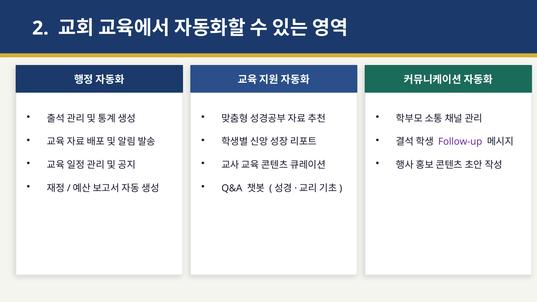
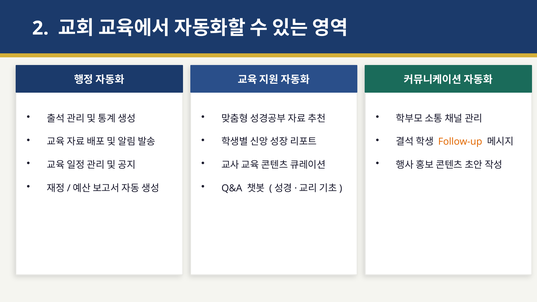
Follow-up colour: purple -> orange (460, 142)
